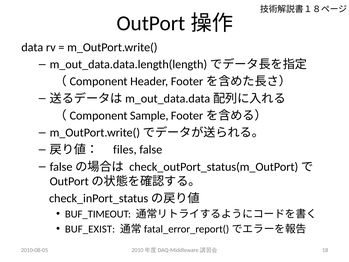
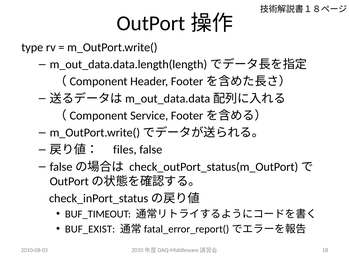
data: data -> type (32, 47)
Sample: Sample -> Service (149, 115)
